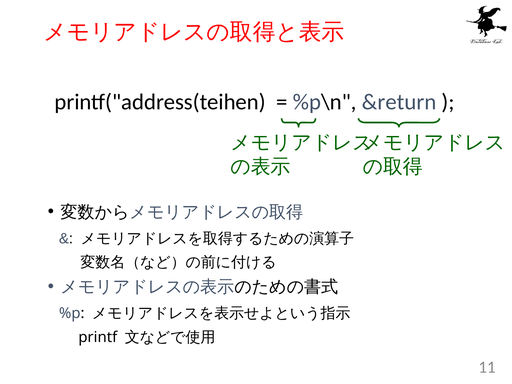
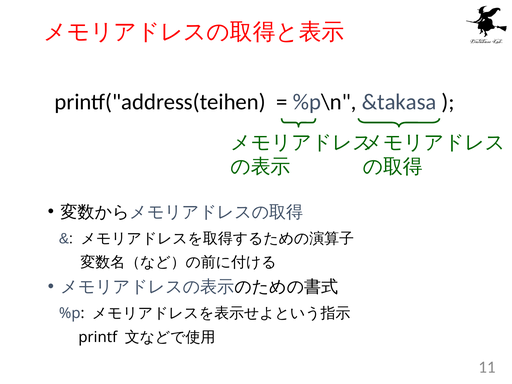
&return: &return -> &takasa (399, 102)
